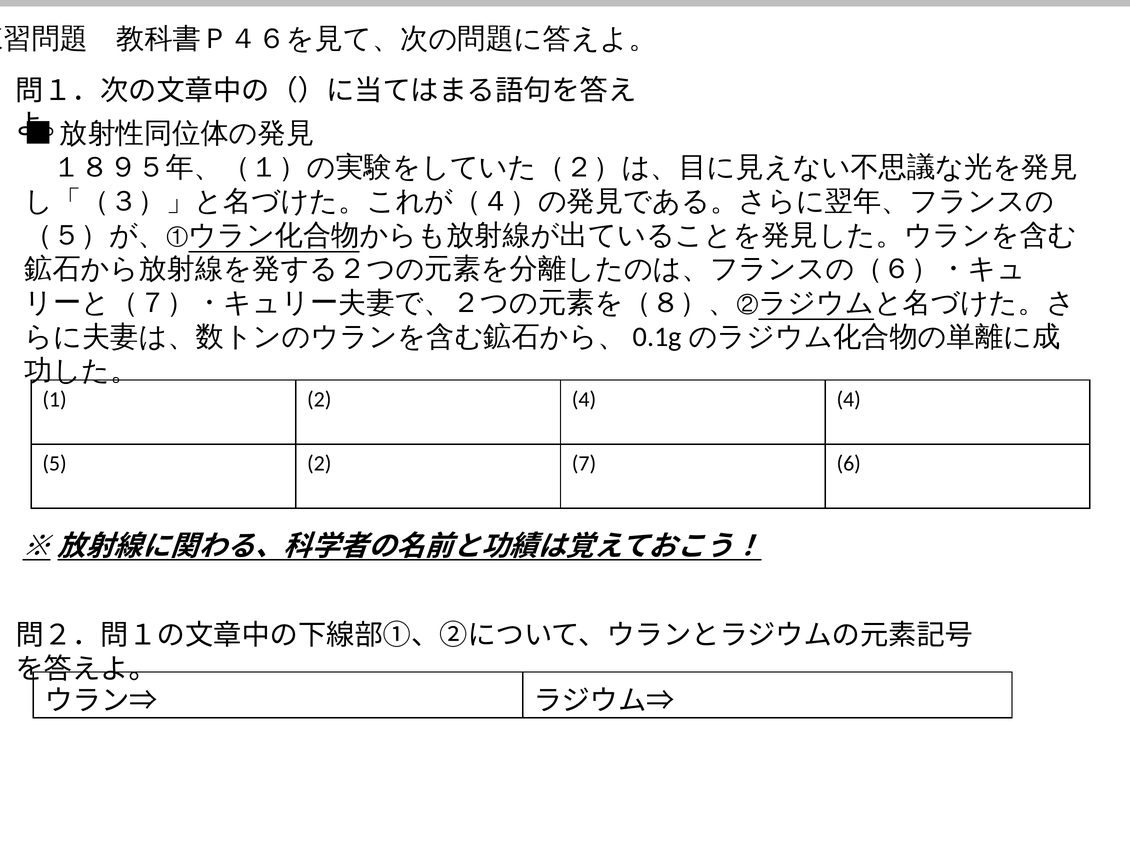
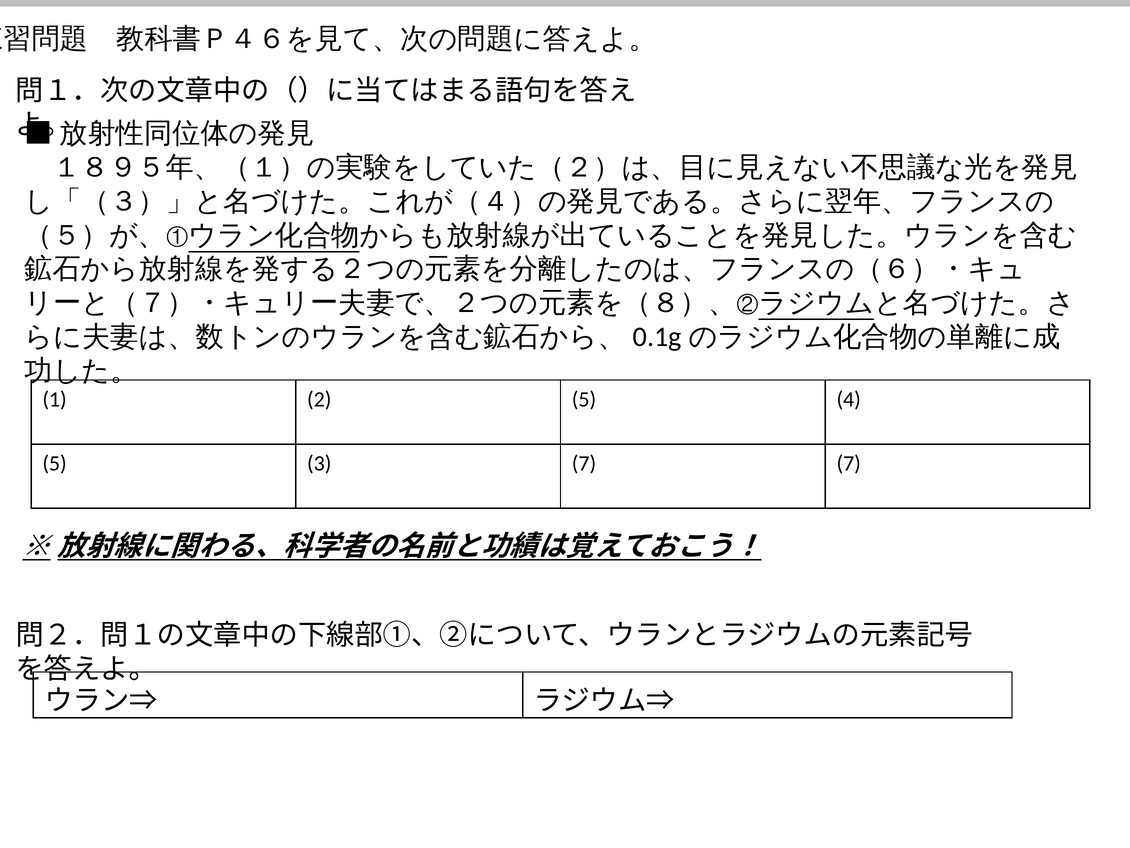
2 4: 4 -> 5 (584, 399)
5 2: 2 -> 3 (319, 463)
7 6: 6 -> 7 (849, 463)
